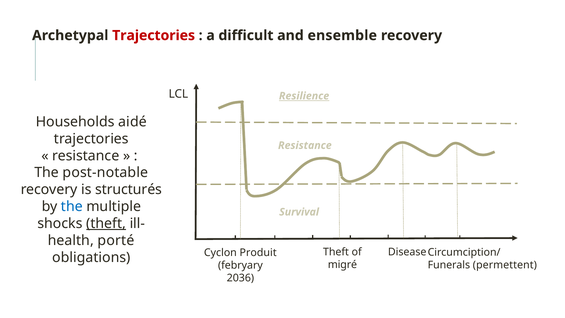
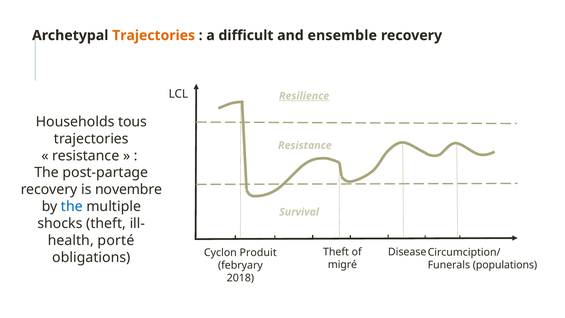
Trajectories colour: red -> orange (154, 35)
aidé: aidé -> tous (133, 122)
post-notable: post-notable -> post-partage (105, 173)
structurés: structurés -> novembre (129, 189)
theft underline: present -> none (106, 223)
permettent: permettent -> populations (505, 265)
2036: 2036 -> 2018 (240, 278)
